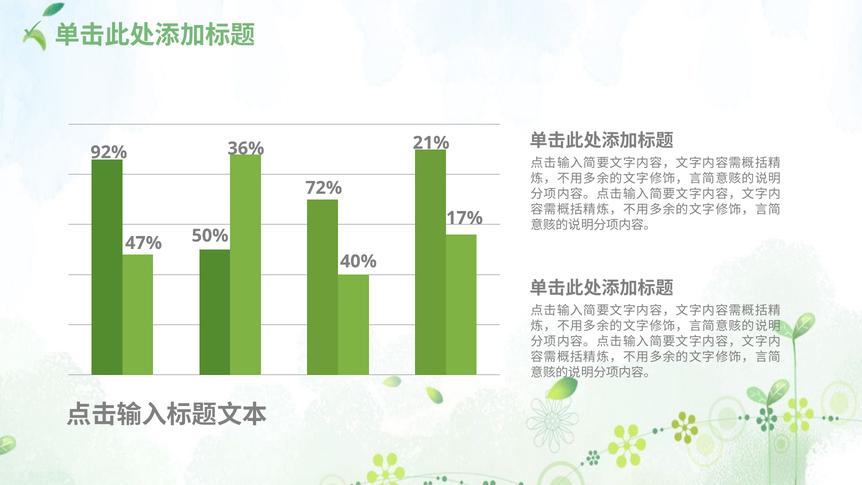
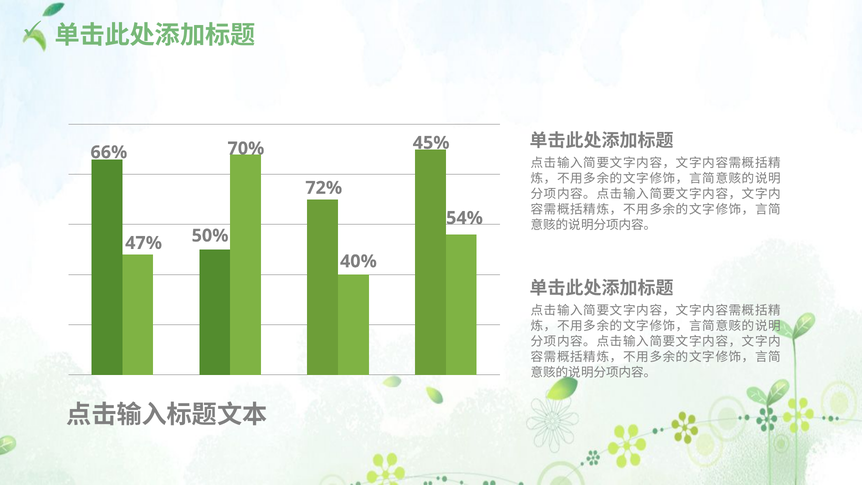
21%: 21% -> 45% (431, 143)
36%: 36% -> 70% (246, 148)
92%: 92% -> 66% (109, 152)
17%: 17% -> 54% (465, 218)
